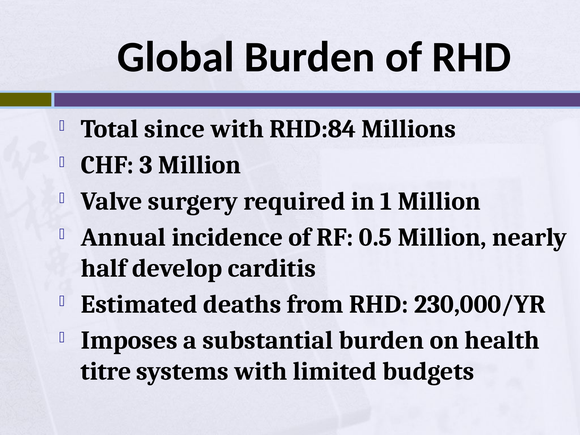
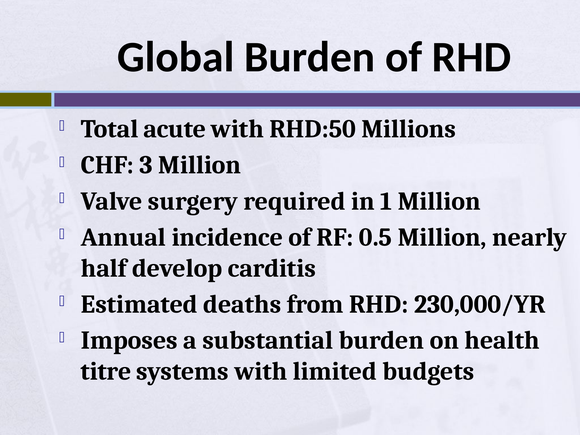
since: since -> acute (175, 129)
RHD:84: RHD:84 -> RHD:50 (313, 129)
